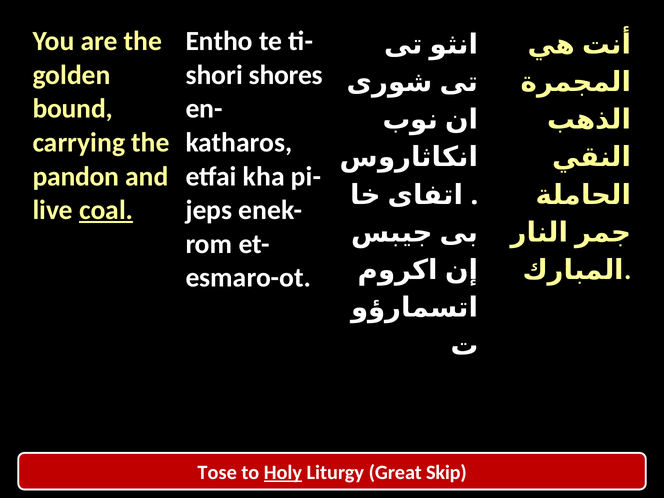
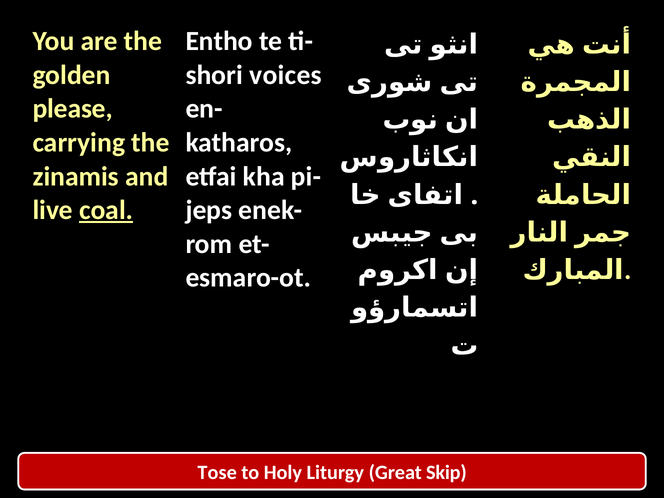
shores: shores -> voices (286, 75)
bound: bound -> please (73, 109)
pandon: pandon -> zinamis (76, 176)
Holy underline: present -> none (283, 473)
